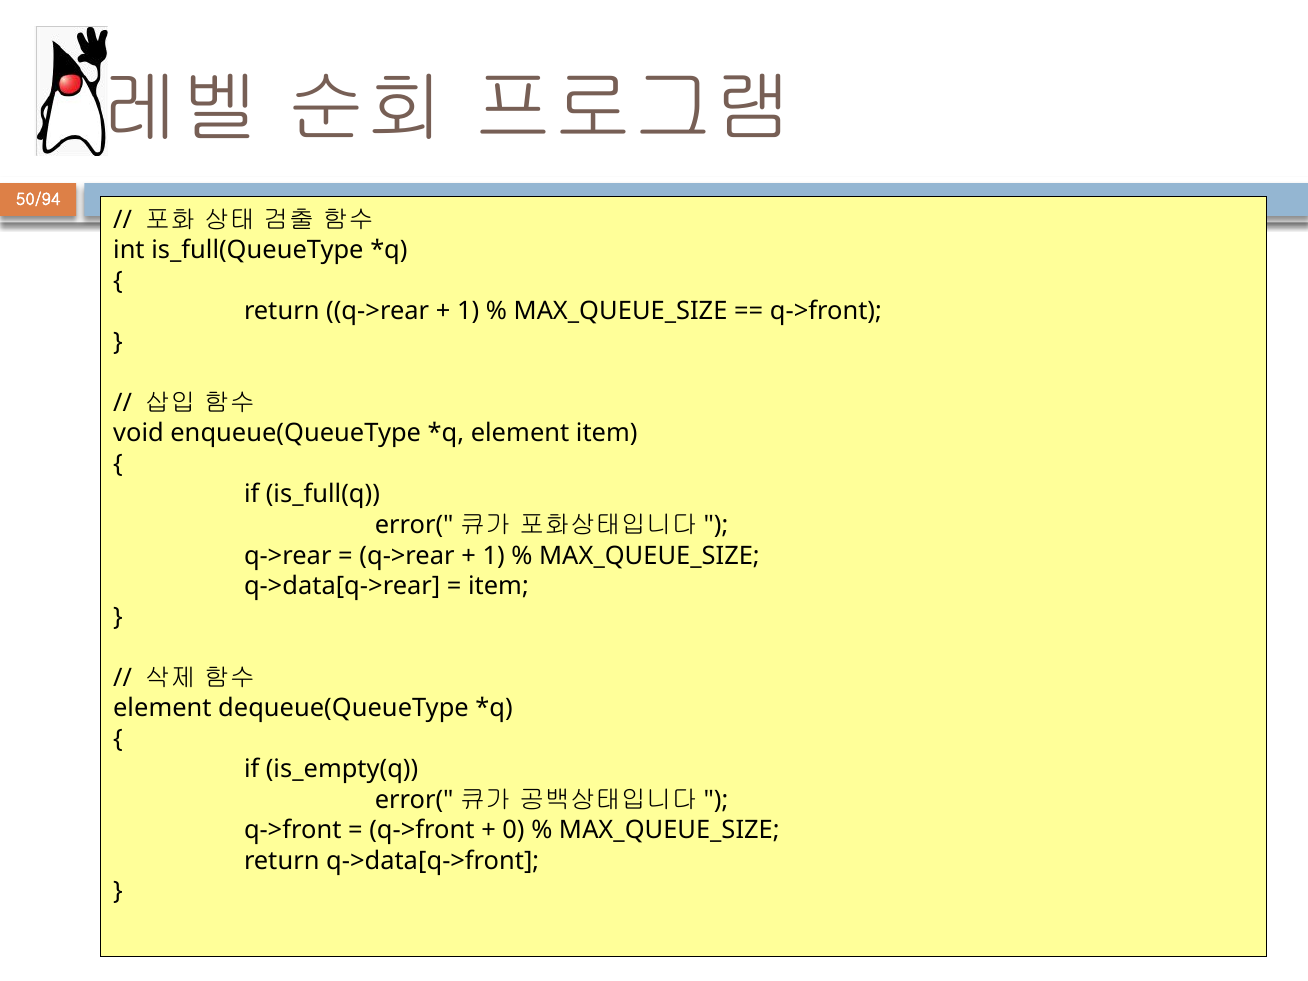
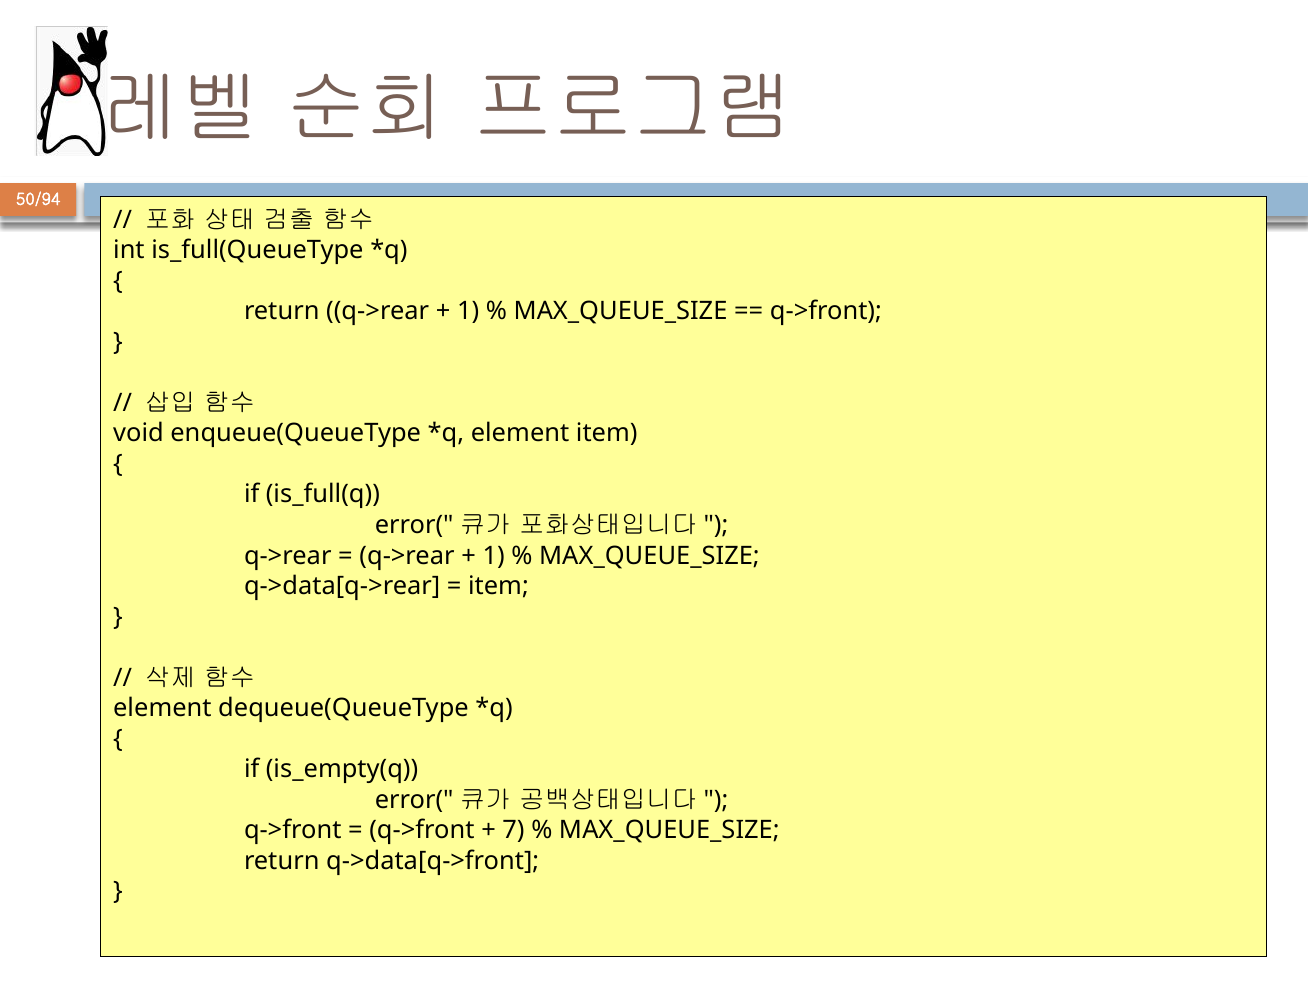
0: 0 -> 7 (513, 830)
